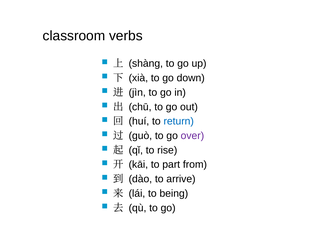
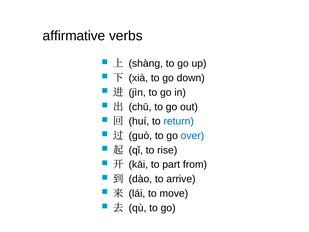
classroom: classroom -> affirmative (74, 36)
over colour: purple -> blue (192, 136)
being: being -> move (174, 193)
